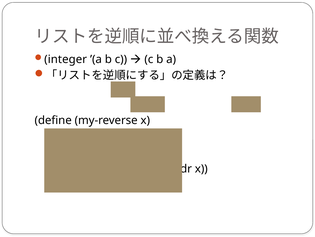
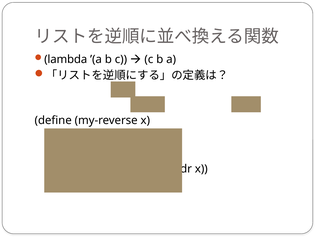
integer: integer -> lambda (66, 59)
